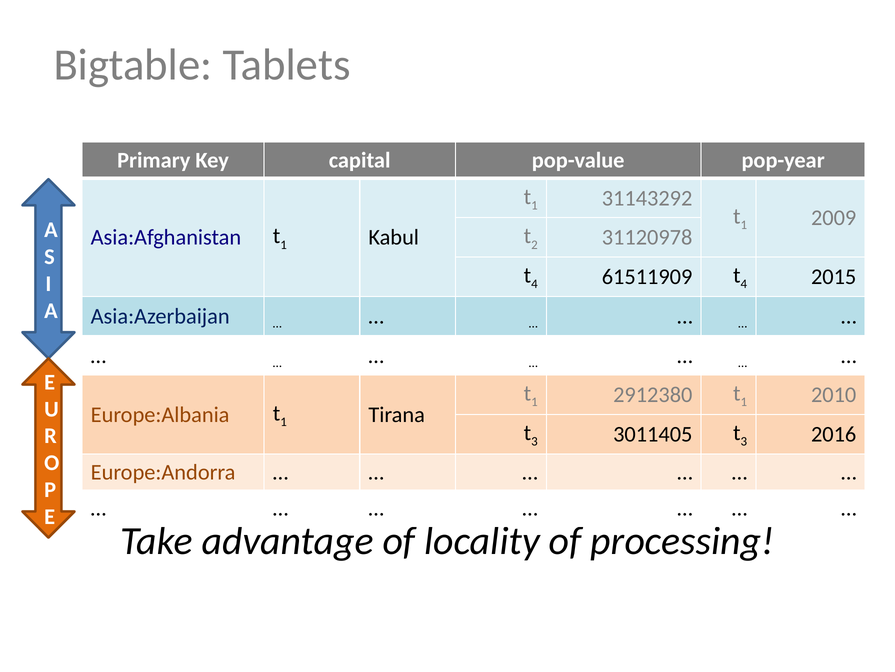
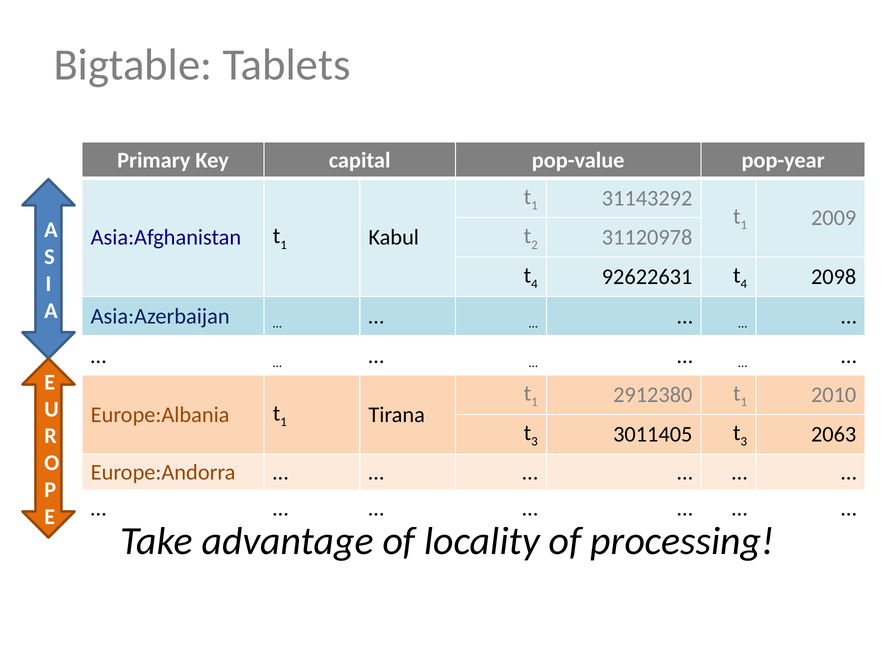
61511909: 61511909 -> 92622631 (647, 277)
2015: 2015 -> 2098 (834, 277)
2016: 2016 -> 2063 (834, 434)
